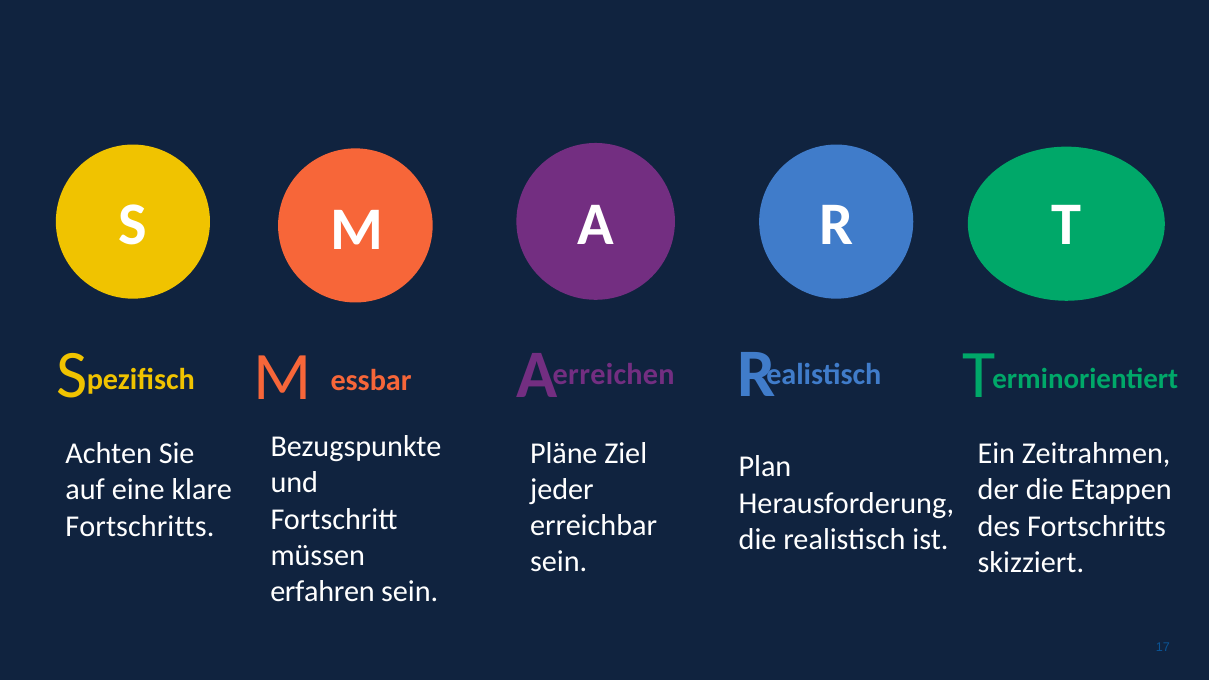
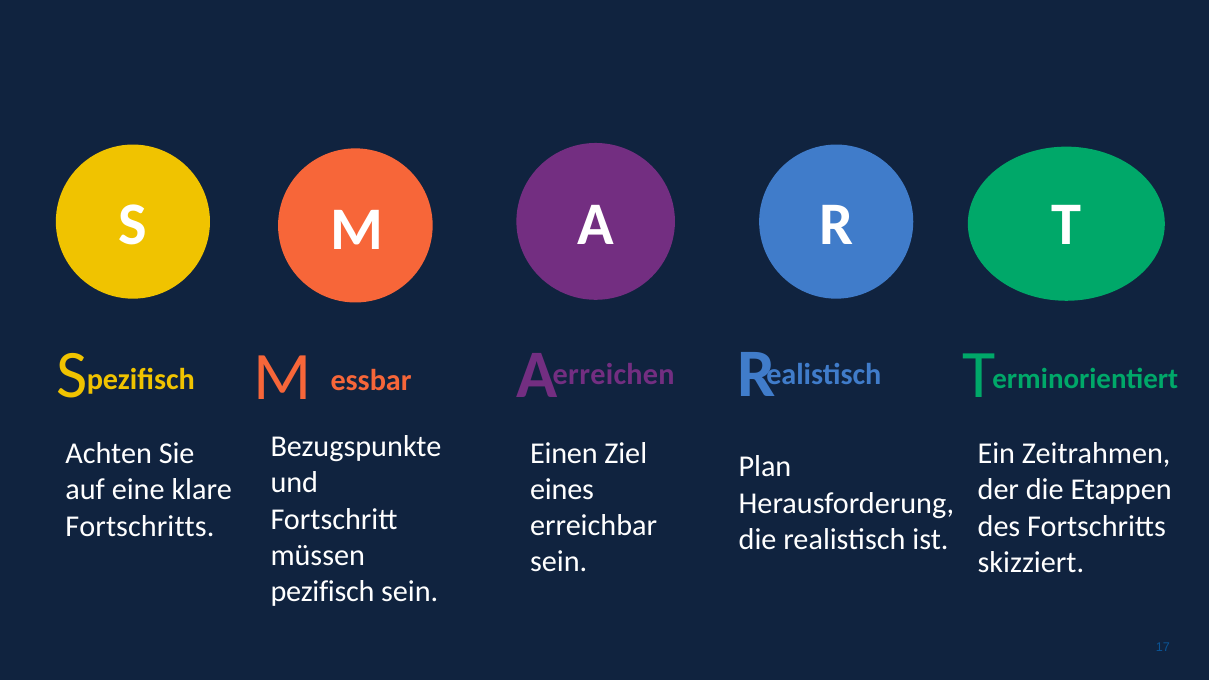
Pläne: Pläne -> Einen (564, 453)
jeder: jeder -> eines (562, 489)
erfahren: erfahren -> pezifisch (322, 592)
